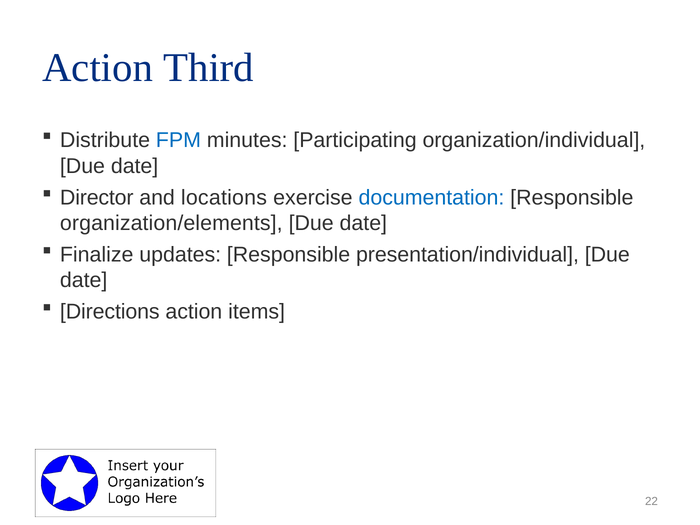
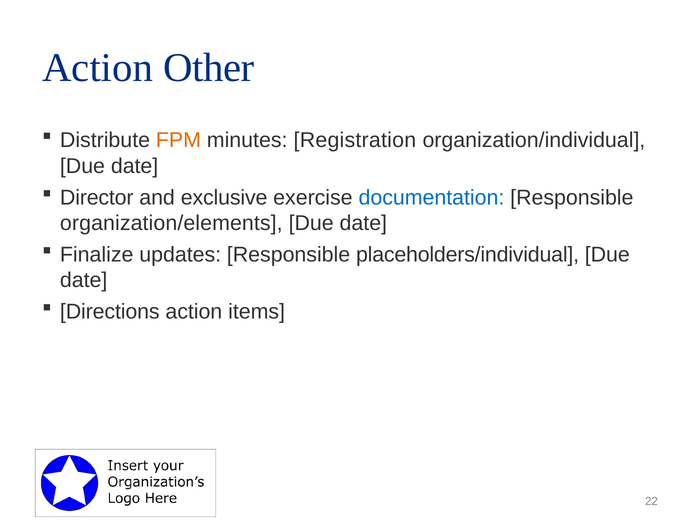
Third: Third -> Other (209, 68)
FPM colour: blue -> orange (178, 140)
Participating: Participating -> Registration (355, 140)
locations: locations -> exclusive (224, 197)
presentation/individual: presentation/individual -> placeholders/individual (468, 255)
